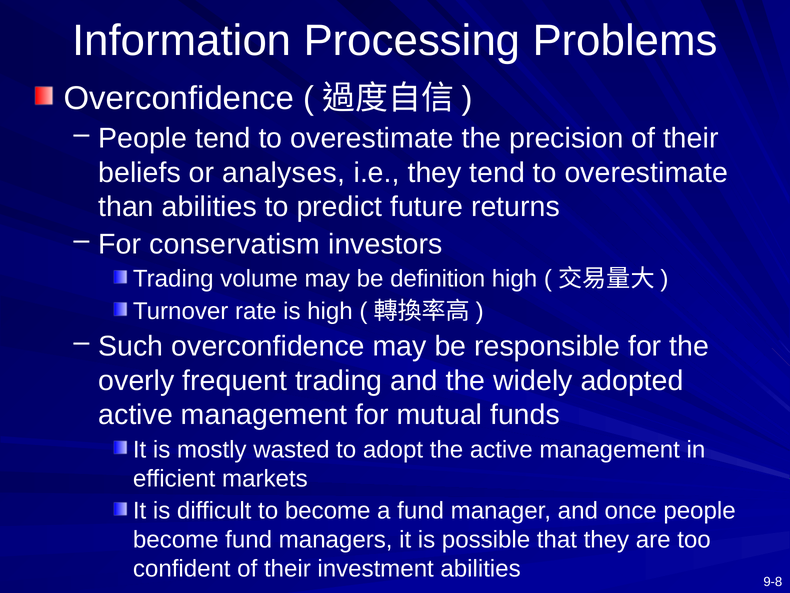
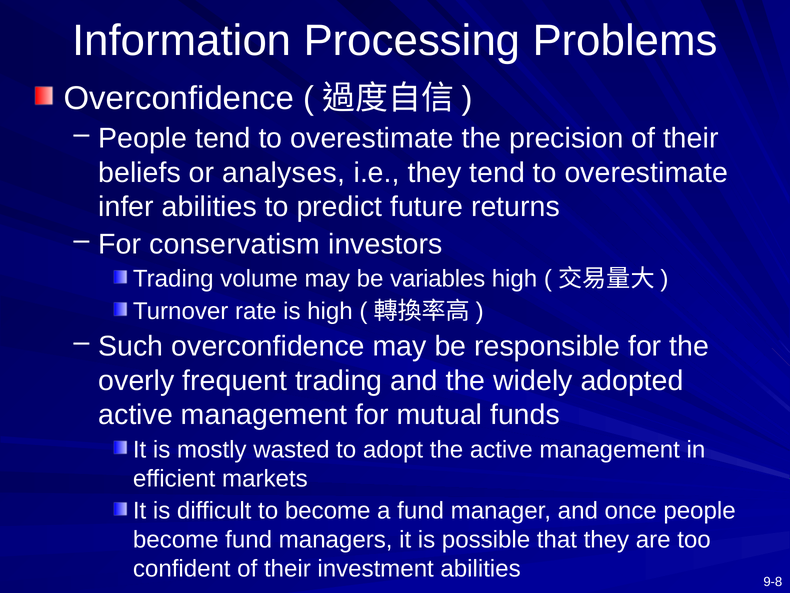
than: than -> infer (126, 207)
definition: definition -> variables (438, 279)
